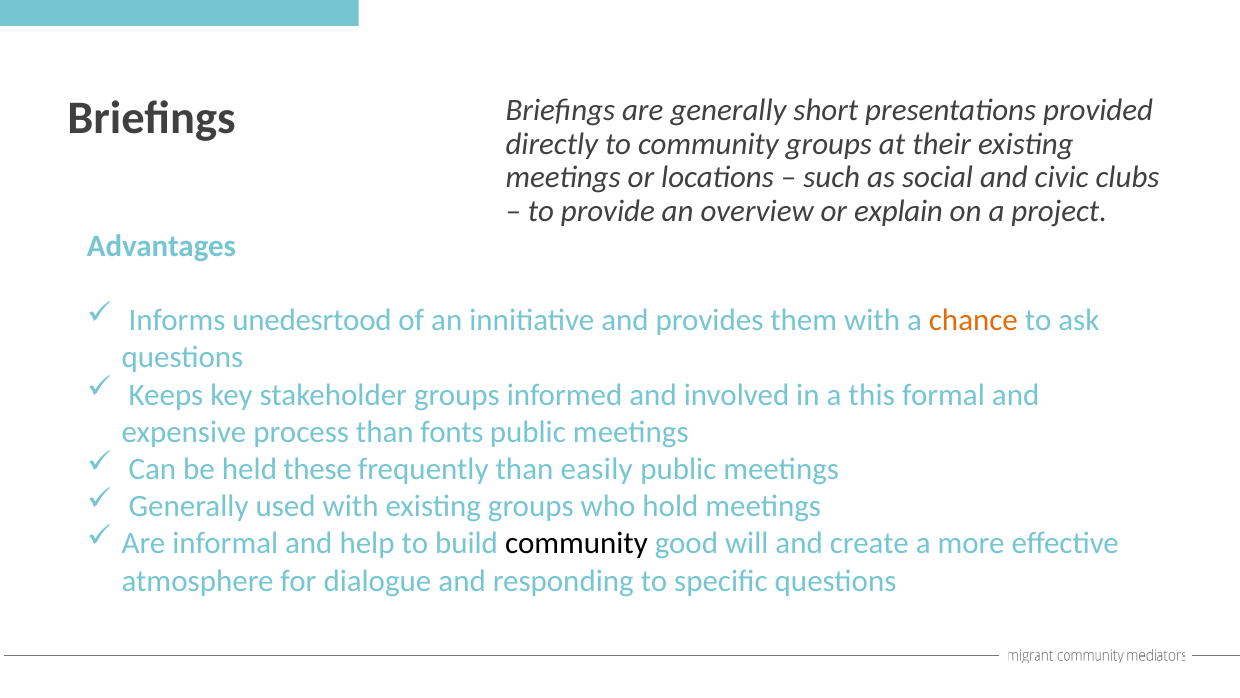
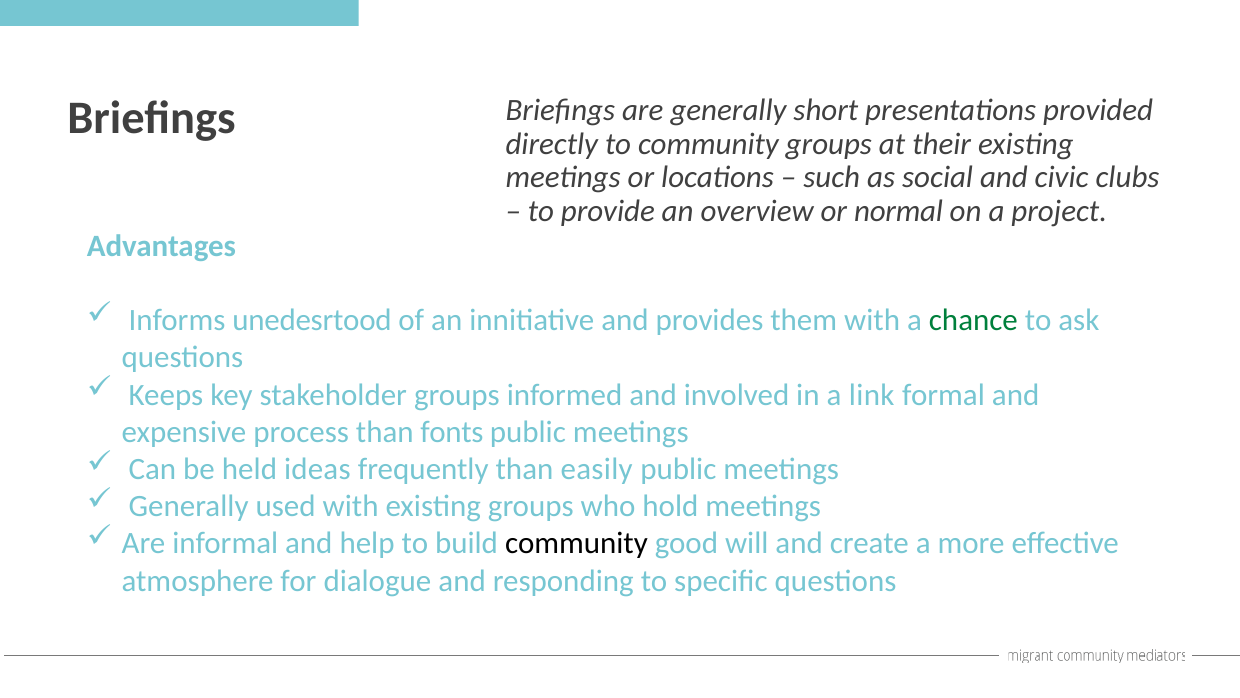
explain: explain -> normal (899, 211)
chance colour: orange -> green (973, 320)
this: this -> link (872, 394)
these: these -> ideas (317, 469)
